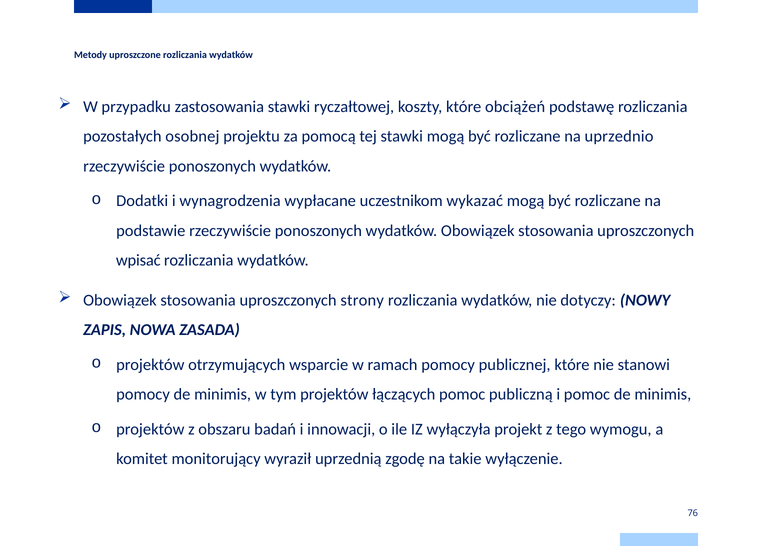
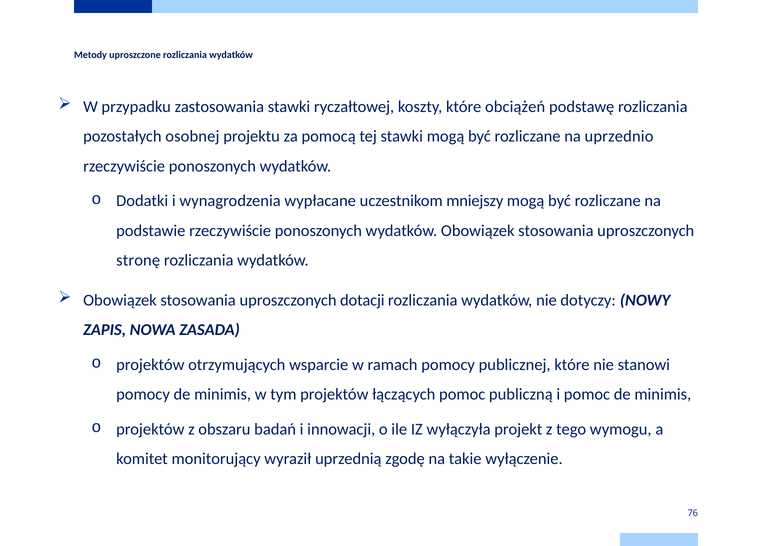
wykazać: wykazać -> mniejszy (475, 201)
wpisać: wpisać -> stronę (138, 260)
strony: strony -> dotacji (362, 300)
